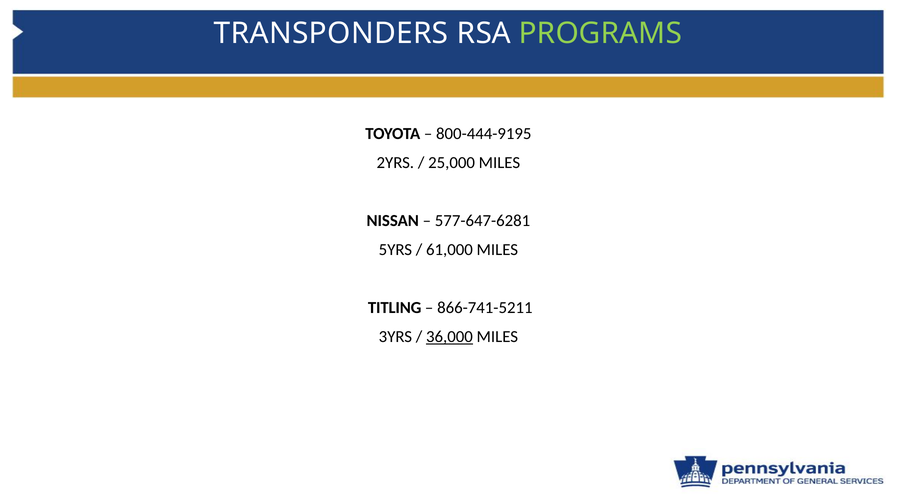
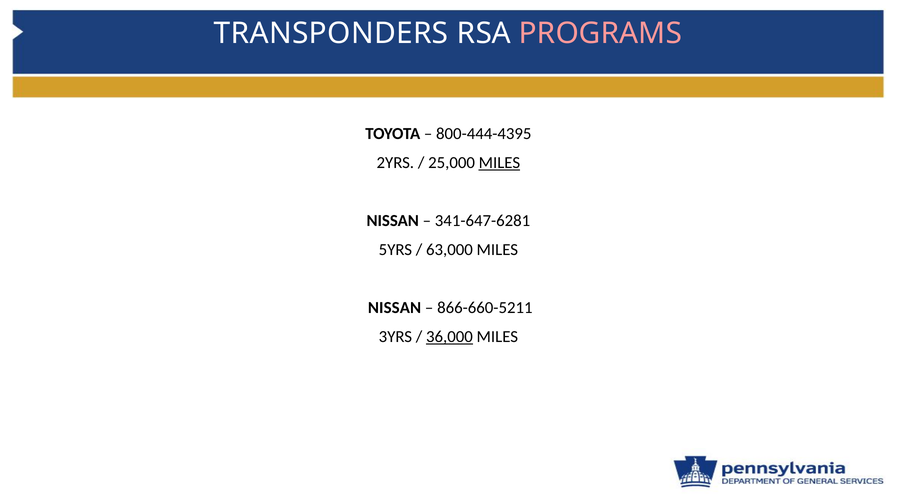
PROGRAMS colour: light green -> pink (600, 33)
800-444-9195: 800-444-9195 -> 800-444-4395 (484, 134)
MILES underline: none -> present (499, 163)
577-647-6281: 577-647-6281 -> 341-647-6281 (483, 221)
61,000: 61,000 -> 63,000 (449, 250)
TITLING: TITLING -> NISSAN (395, 308)
866-741-5211: 866-741-5211 -> 866-660-5211 (485, 308)
